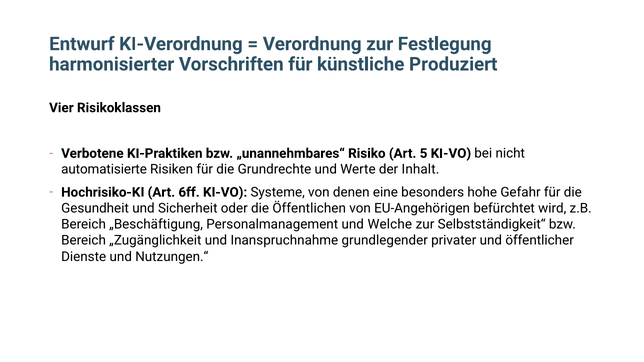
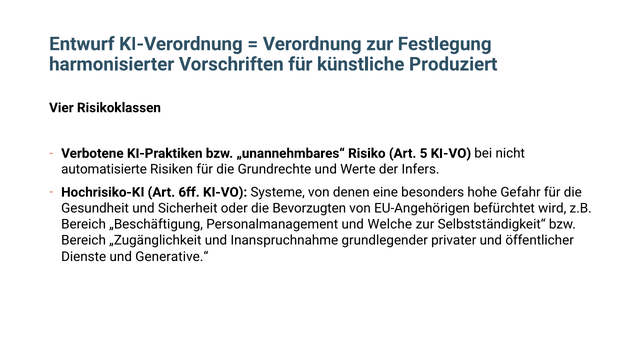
Inhalt: Inhalt -> Infers (421, 170)
Öffentlichen: Öffentlichen -> Bevorzugten (309, 209)
Nutzungen.“: Nutzungen.“ -> Generative.“ (172, 257)
